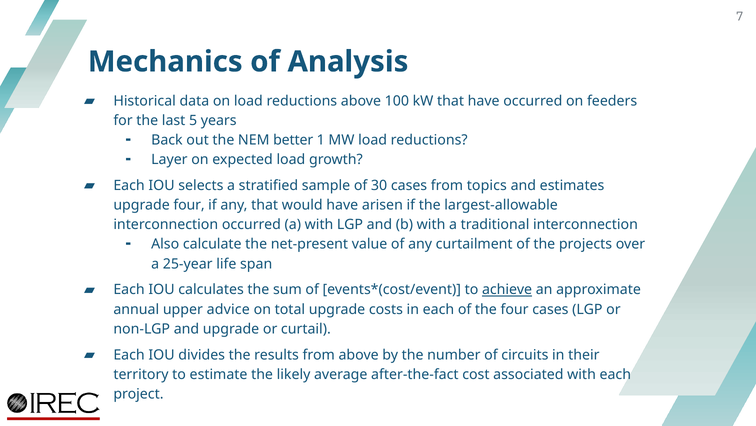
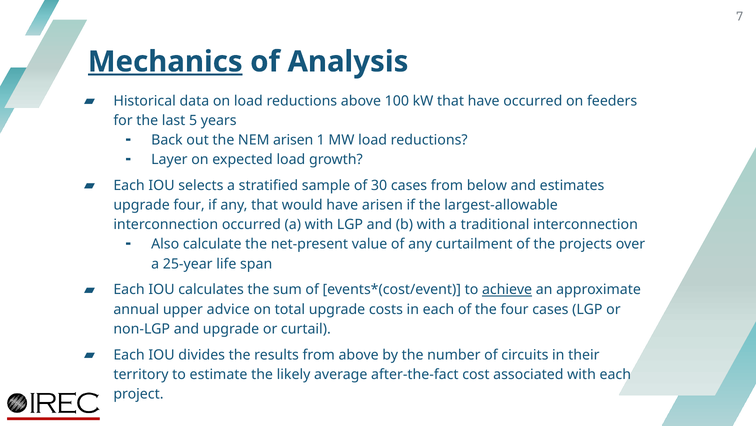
Mechanics underline: none -> present (165, 62)
NEM better: better -> arisen (293, 140)
topics: topics -> below (487, 185)
